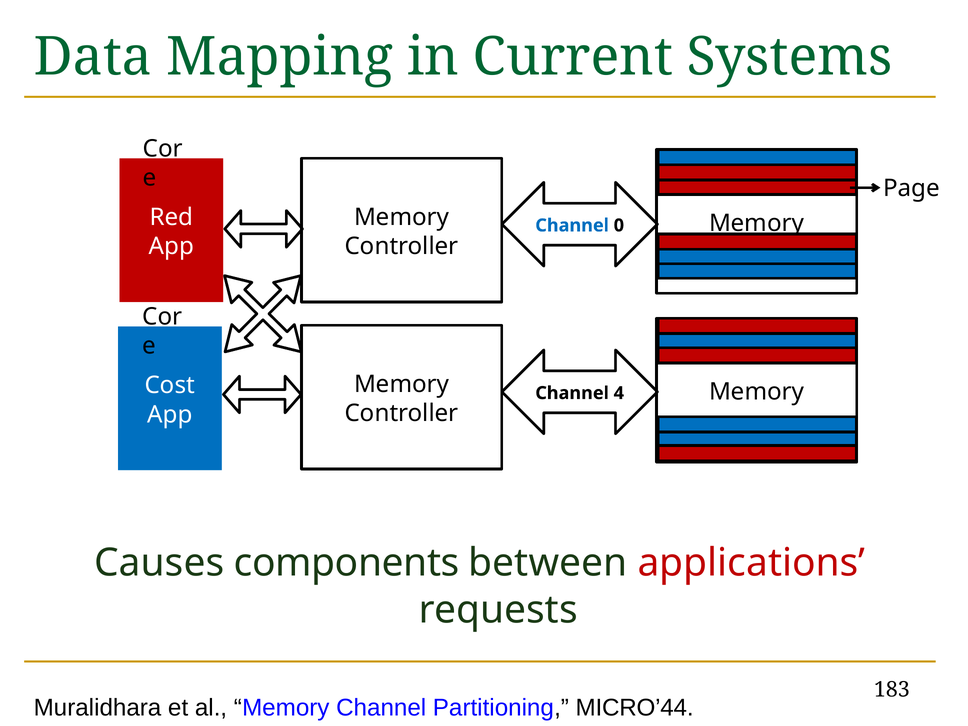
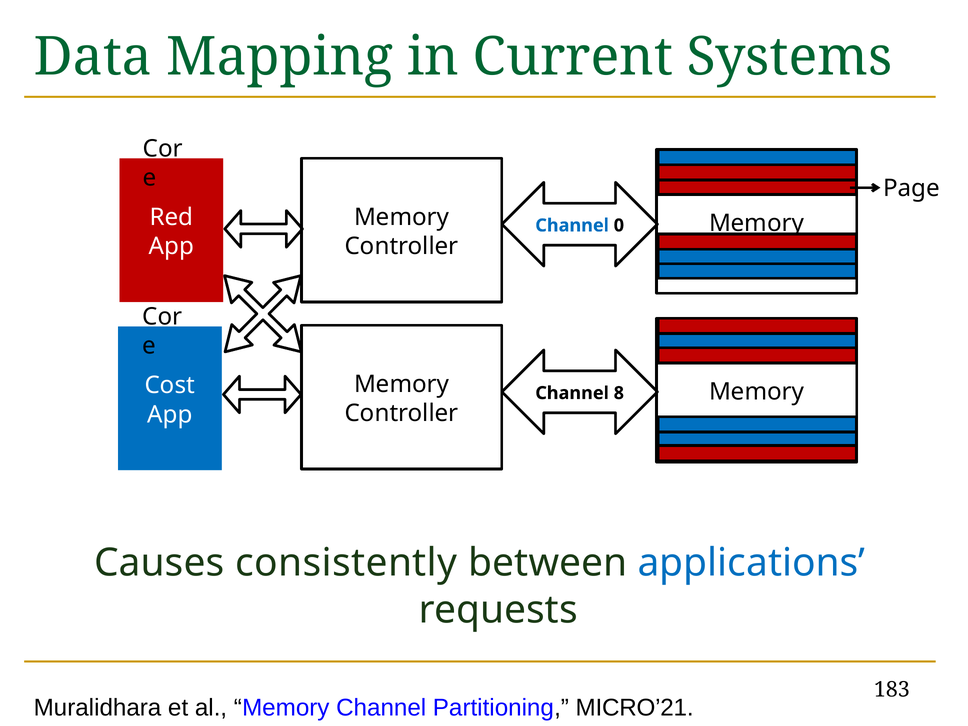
4: 4 -> 8 (619, 393)
components: components -> consistently (346, 563)
applications colour: red -> blue (751, 563)
MICRO’44: MICRO’44 -> MICRO’21 (635, 708)
